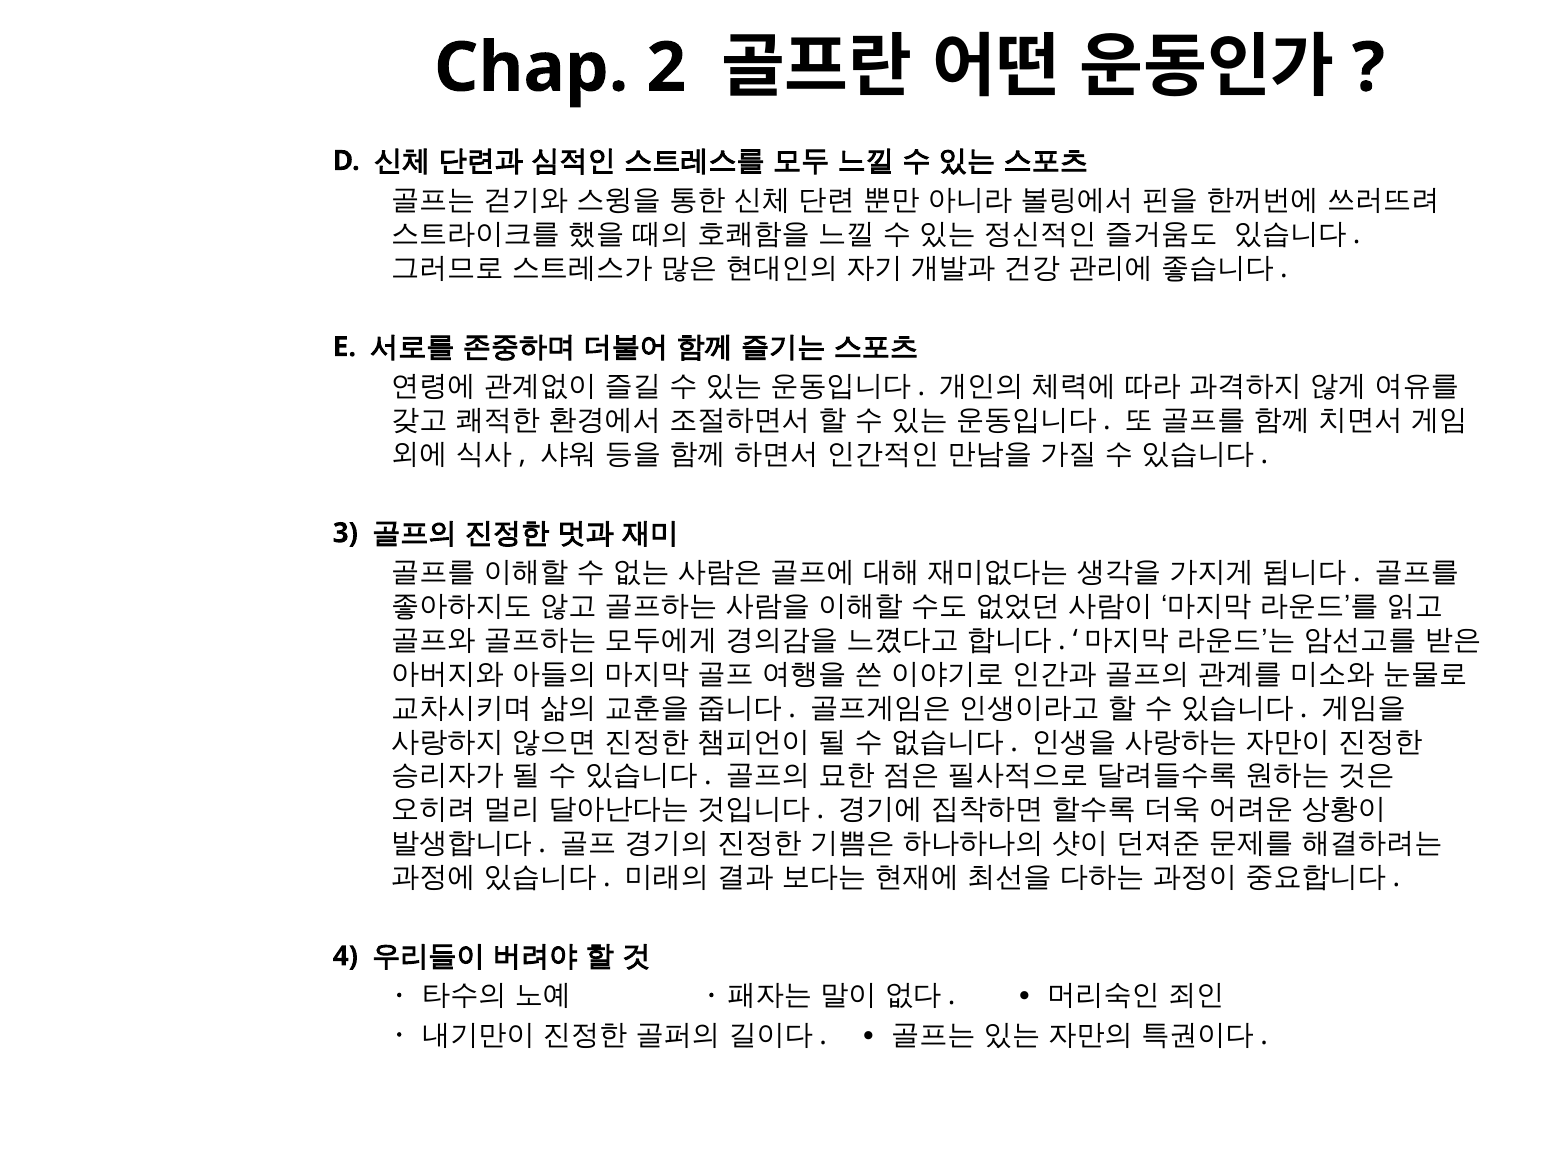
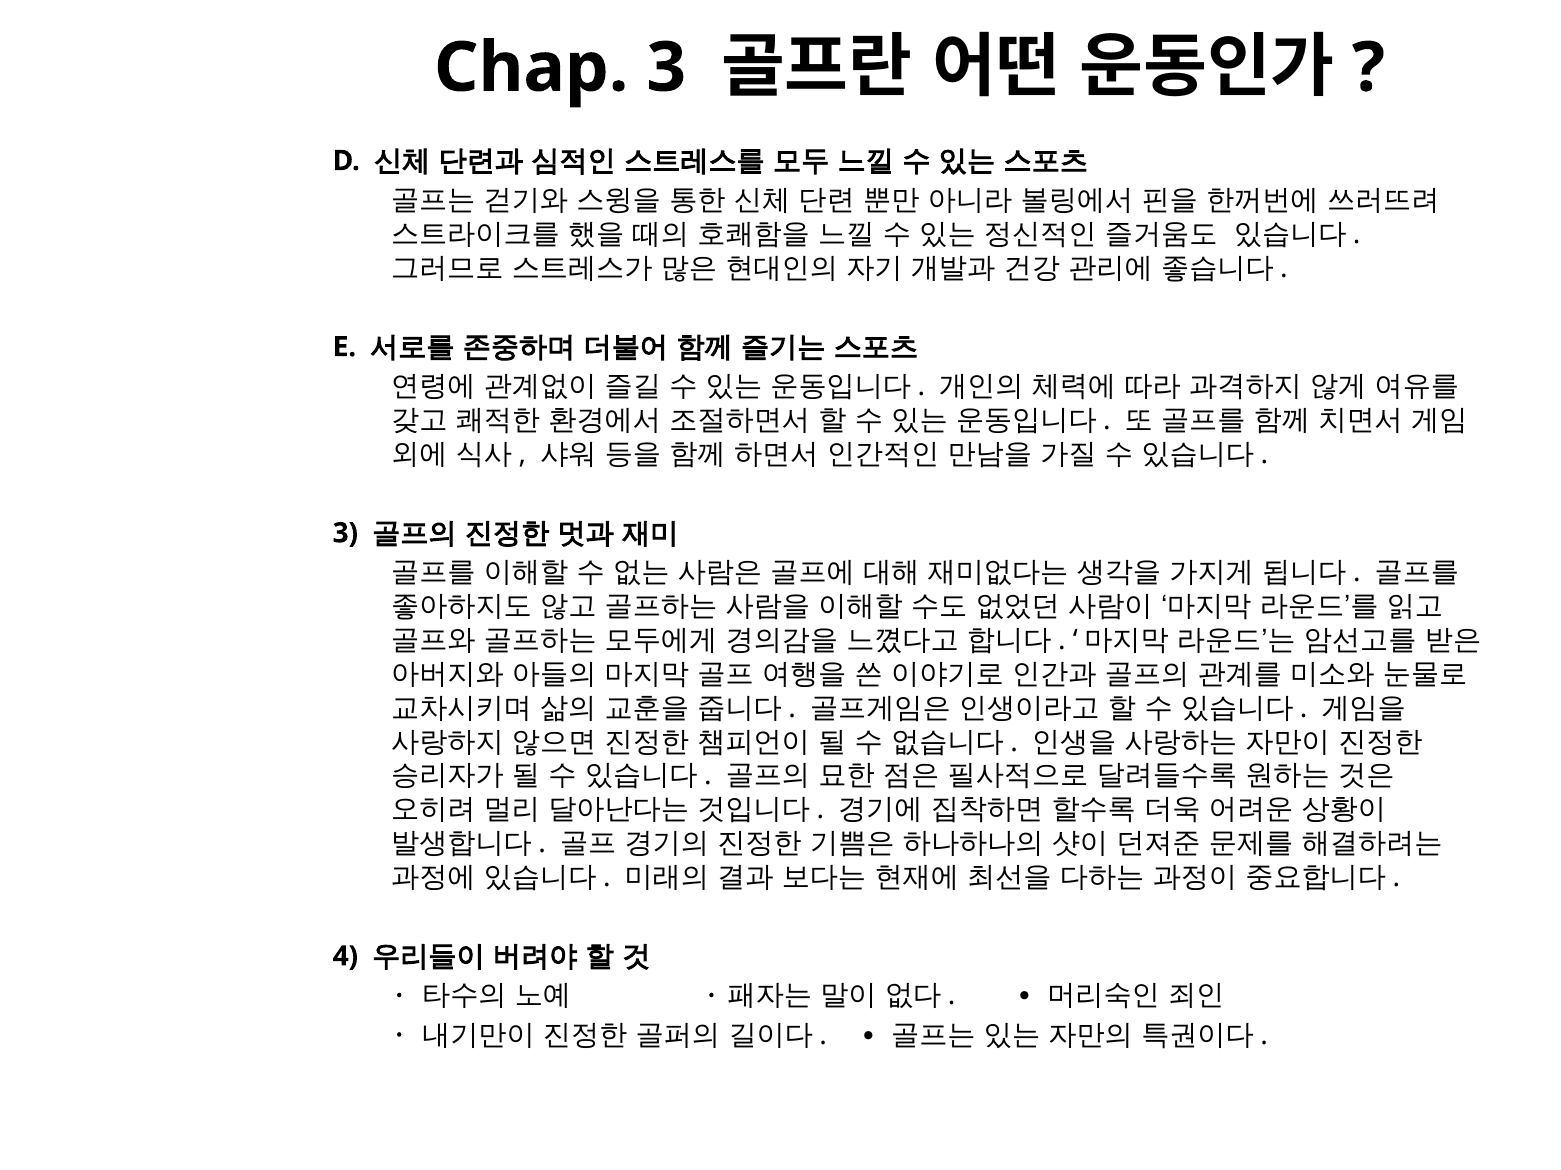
Chap 2: 2 -> 3 (666, 68)
